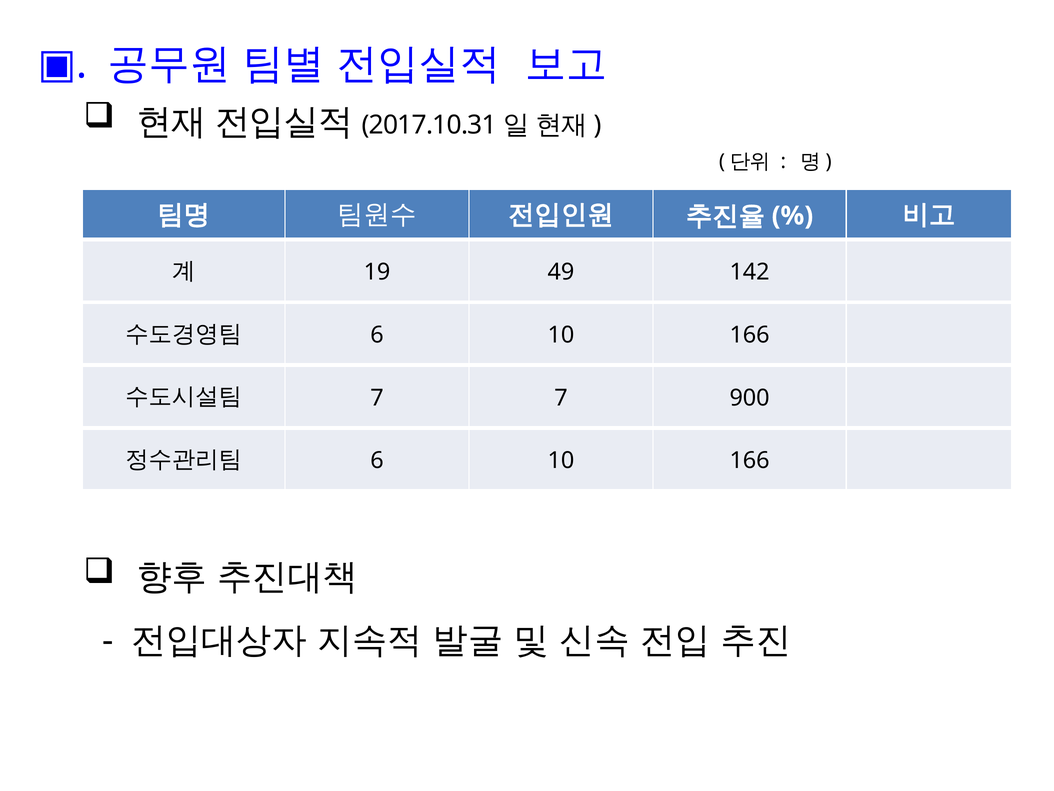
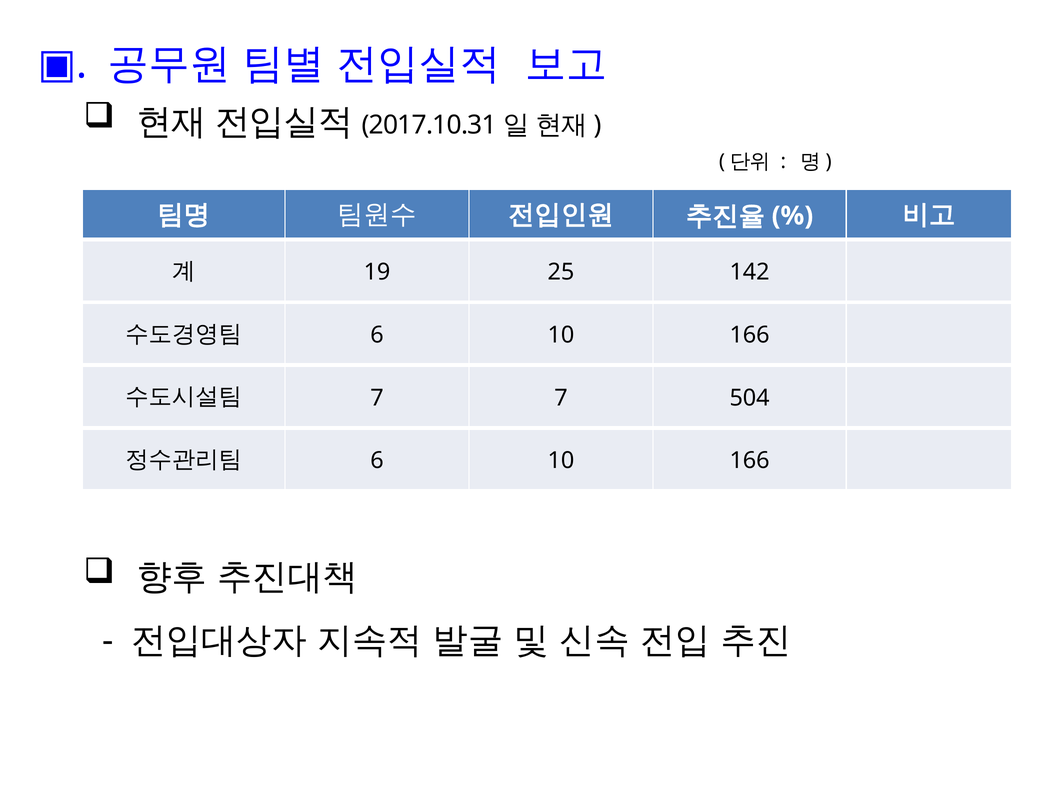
49: 49 -> 25 (561, 272)
900: 900 -> 504 (750, 398)
